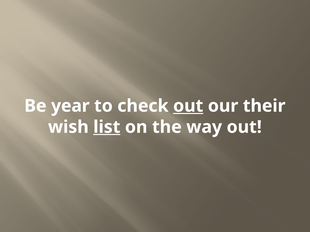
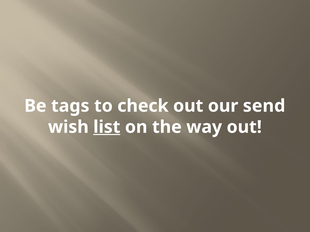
year: year -> tags (70, 106)
out underline: present -> none (188, 106)
their: their -> send (264, 106)
